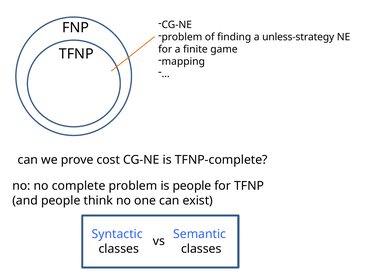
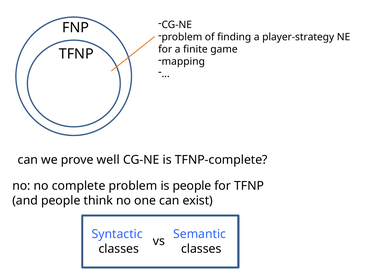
unless-strategy: unless-strategy -> player-strategy (298, 37)
cost: cost -> well (108, 160)
